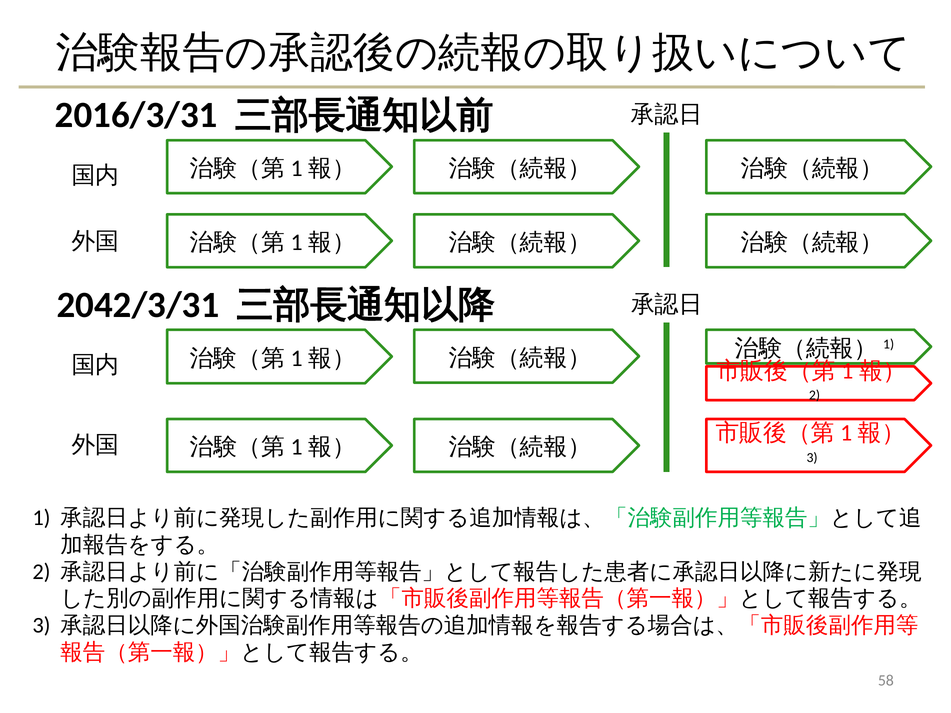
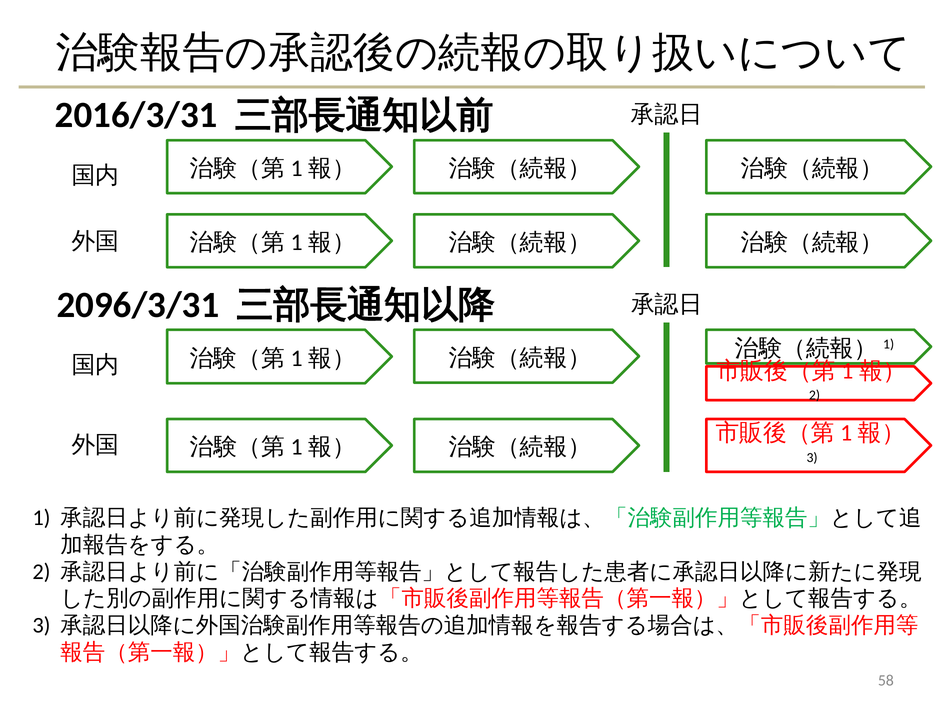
2042/3/31: 2042/3/31 -> 2096/3/31 (138, 305)
